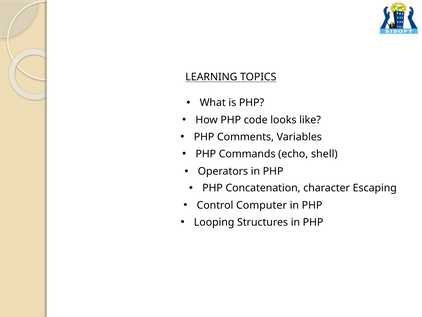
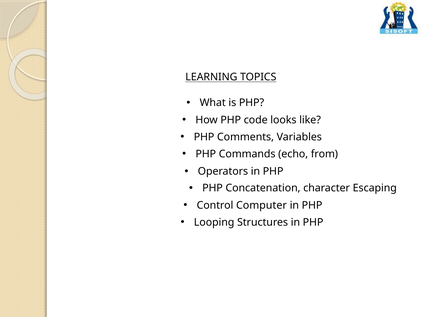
shell: shell -> from (324, 154)
